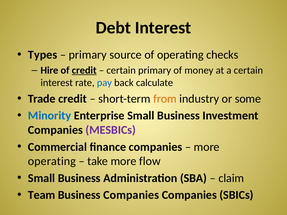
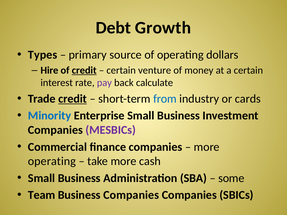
Debt Interest: Interest -> Growth (163, 28)
checks: checks -> dollars (222, 55)
certain primary: primary -> venture (155, 70)
pay colour: blue -> purple (104, 83)
credit underline: none -> present (73, 99)
from colour: orange -> blue (165, 99)
some: some -> cards (248, 99)
flow: flow -> cash (150, 161)
claim: claim -> some (231, 178)
